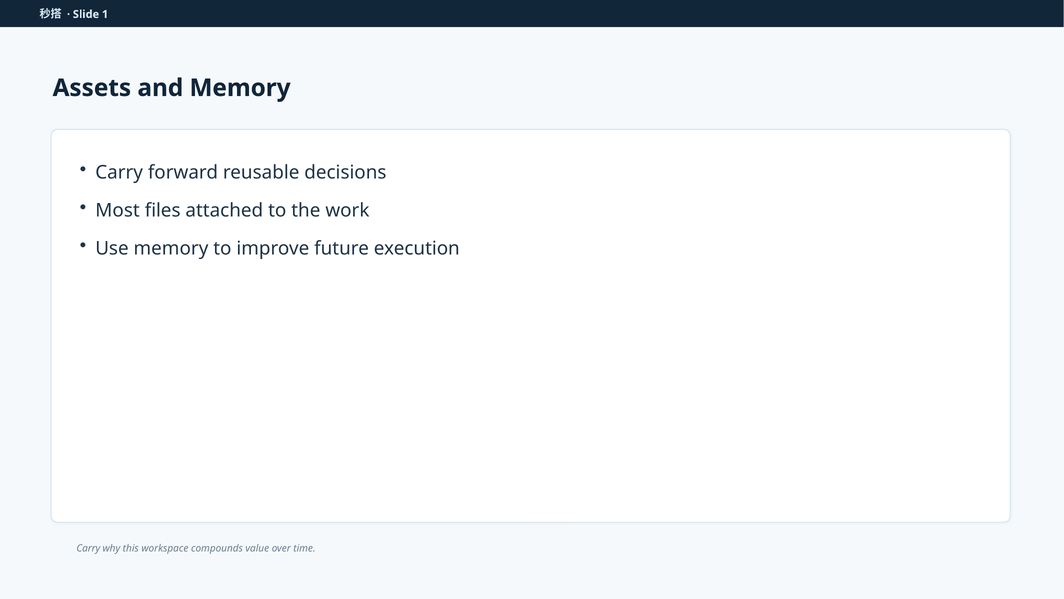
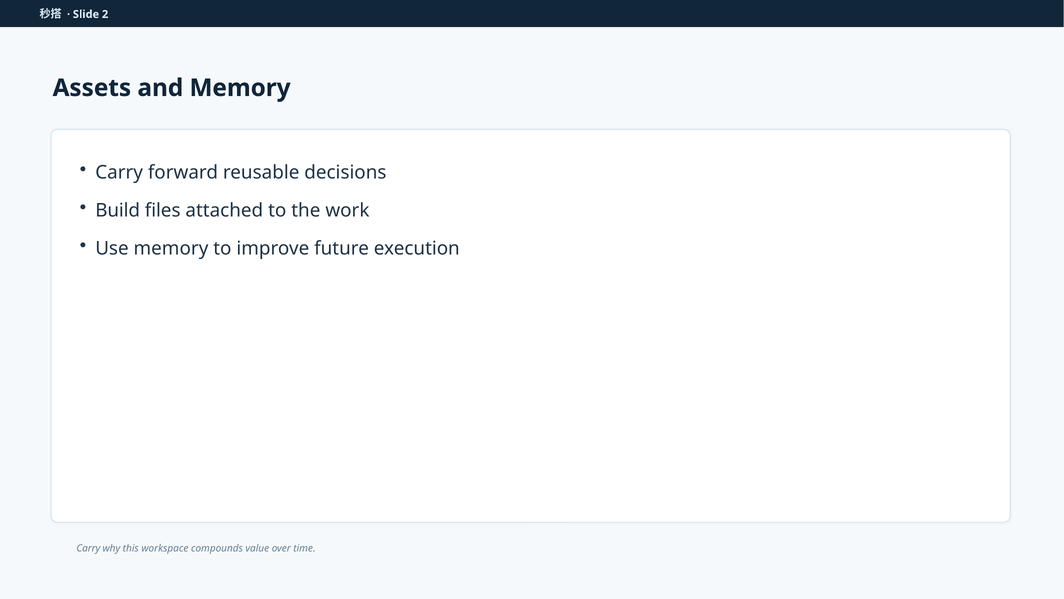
1: 1 -> 2 (105, 14)
Most: Most -> Build (118, 210)
